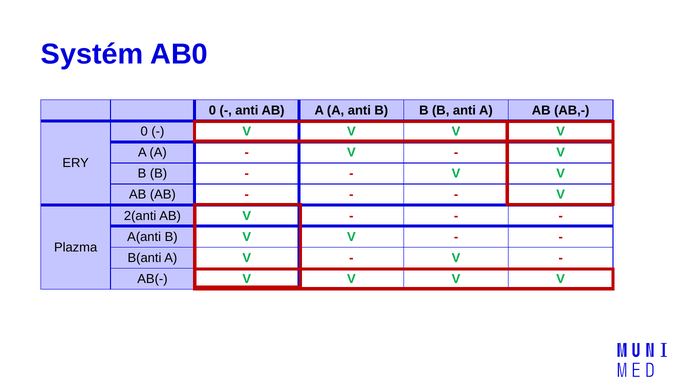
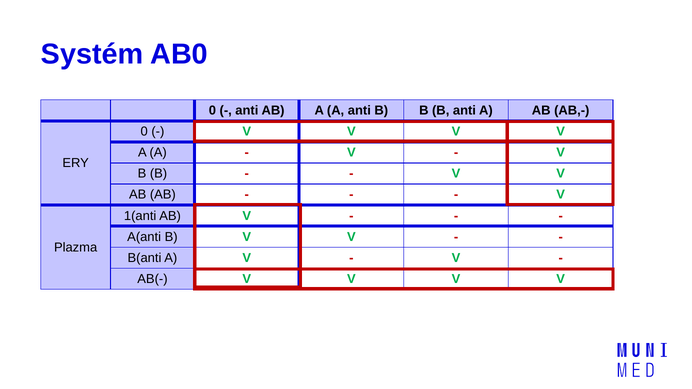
2(anti: 2(anti -> 1(anti (140, 216)
